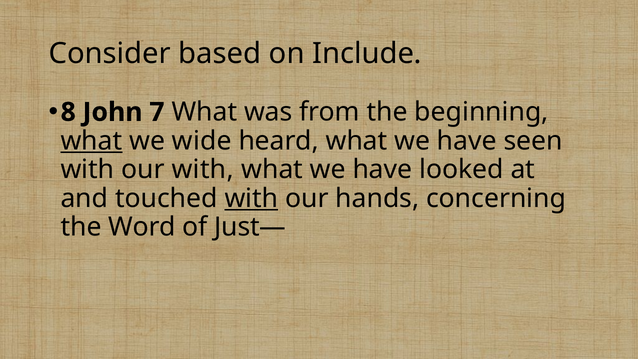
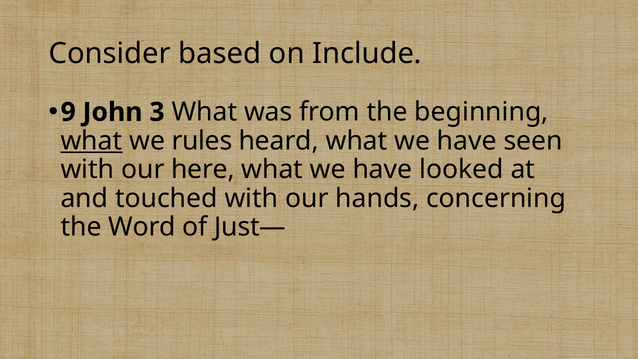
8: 8 -> 9 (68, 112)
7: 7 -> 3 (157, 112)
wide: wide -> rules (202, 141)
our with: with -> here (203, 169)
with underline: present -> none (251, 198)
